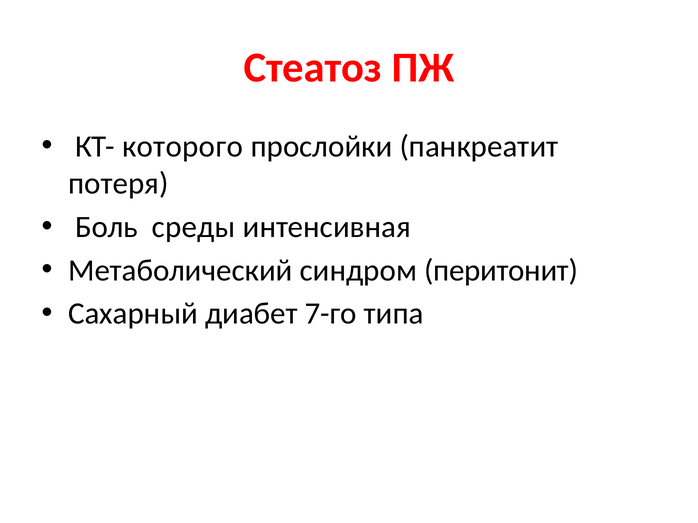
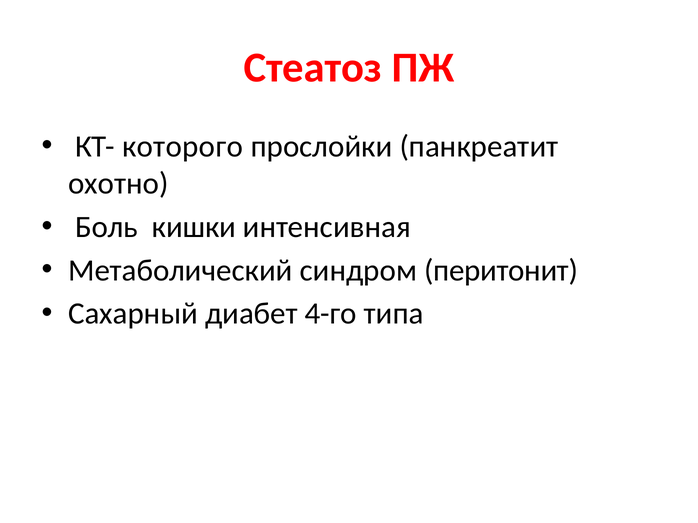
потеря: потеря -> охотно (118, 184)
среды: среды -> кишки (194, 227)
7-го: 7-го -> 4-го (331, 314)
